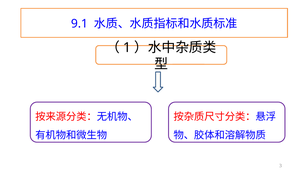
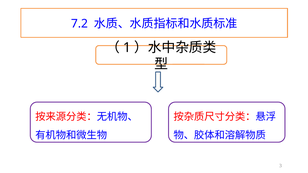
9.1: 9.1 -> 7.2 (79, 24)
